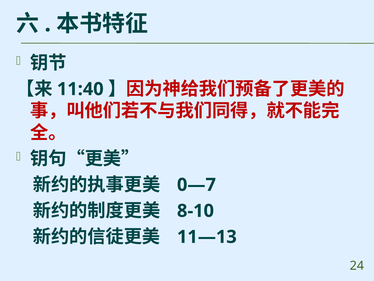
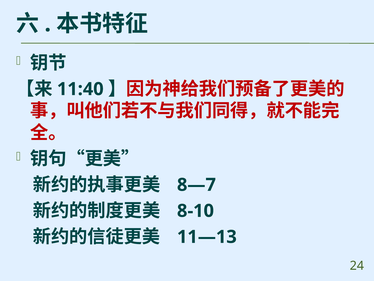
0—7: 0—7 -> 8—7 (196, 185)
